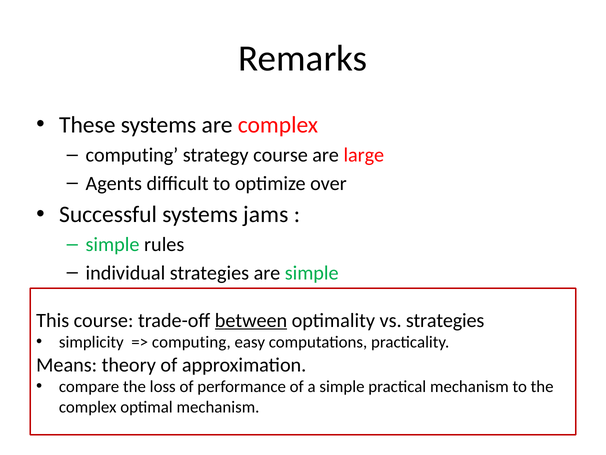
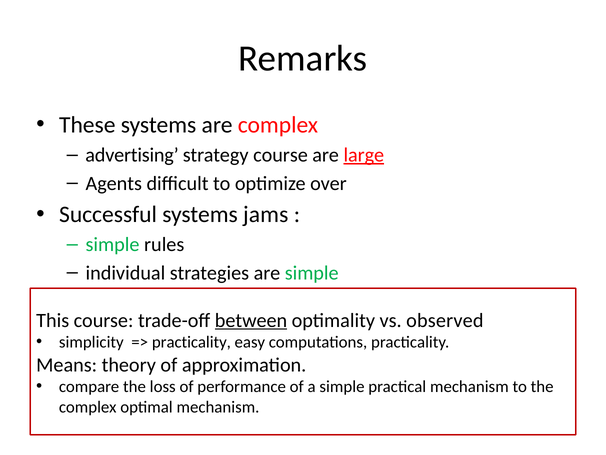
computing: computing -> advertising (132, 155)
large underline: none -> present (364, 155)
vs strategies: strategies -> observed (445, 320)
computing: computing -> practicality (191, 342)
